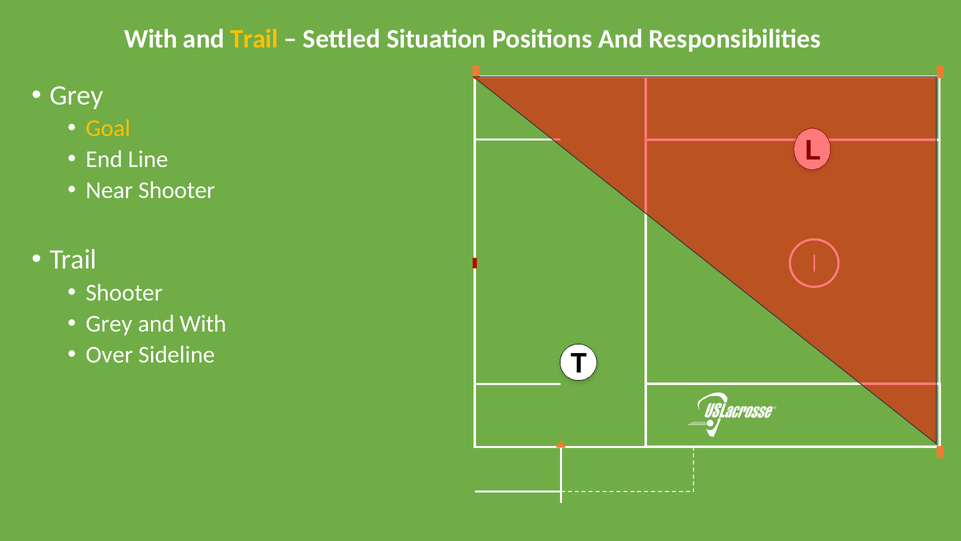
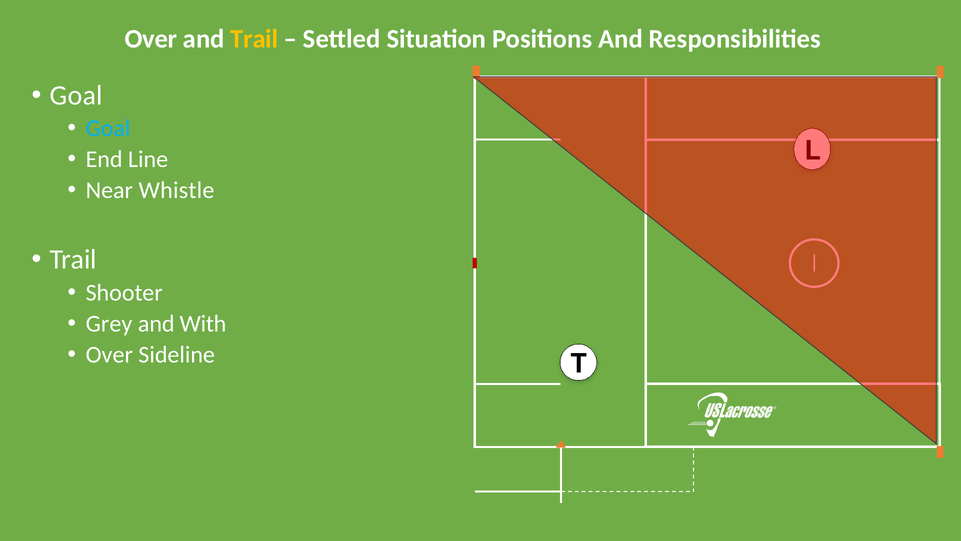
With: With -> Over (151, 39)
Grey: Grey -> Goal (76, 95)
Goal colour: yellow -> light blue (108, 128)
Near Shooter: Shooter -> Whistle (177, 190)
